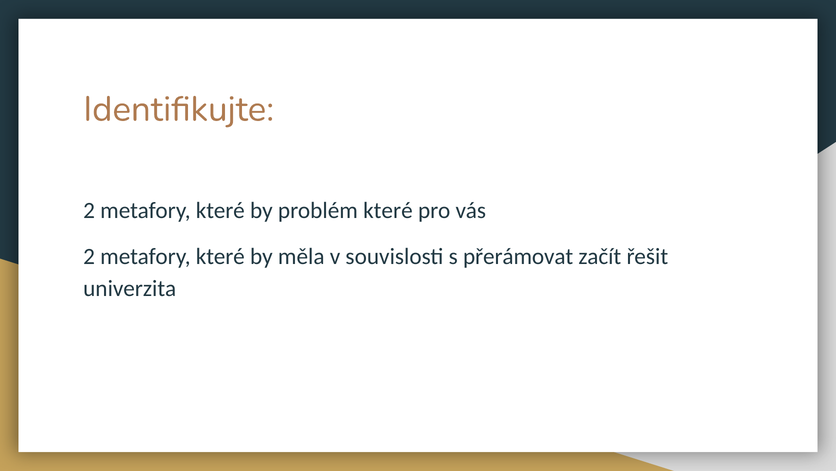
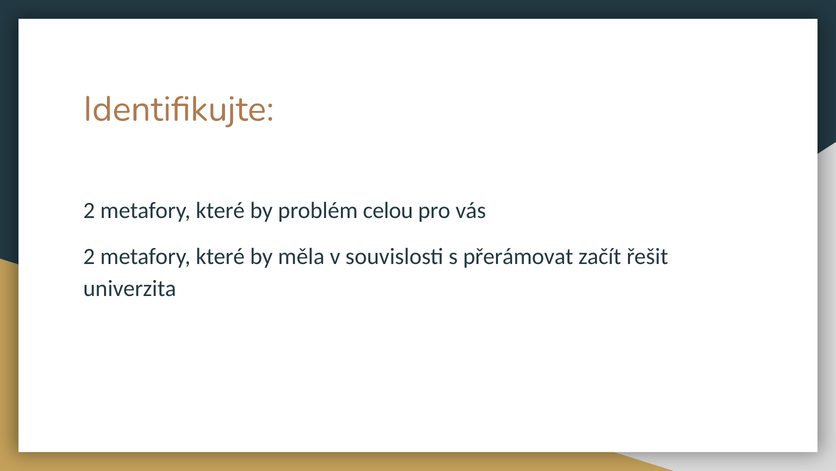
problém které: které -> celou (388, 210)
